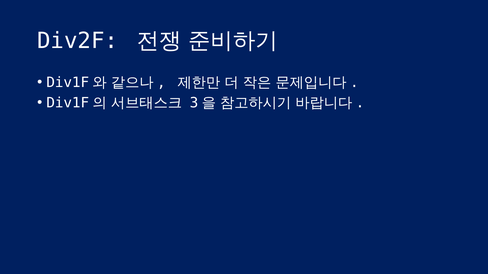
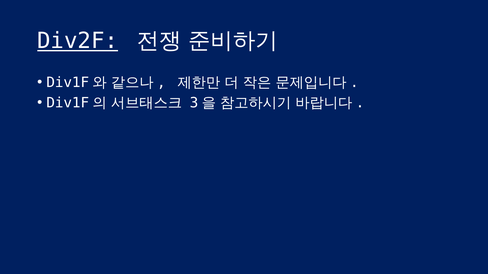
Div2F underline: none -> present (78, 41)
